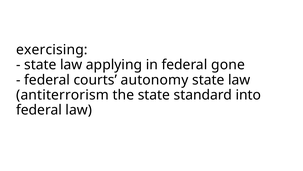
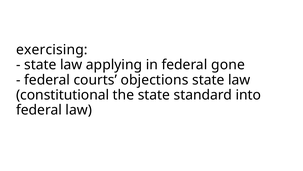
autonomy: autonomy -> objections (155, 80)
antiterrorism: antiterrorism -> constitutional (63, 95)
